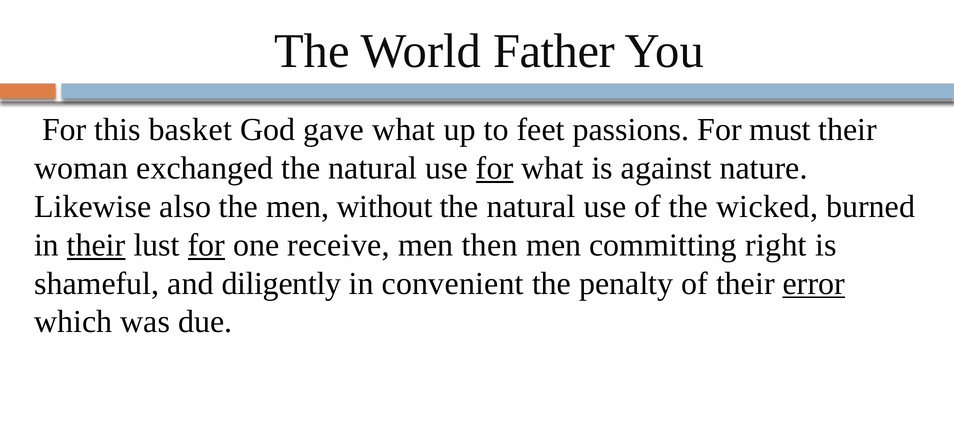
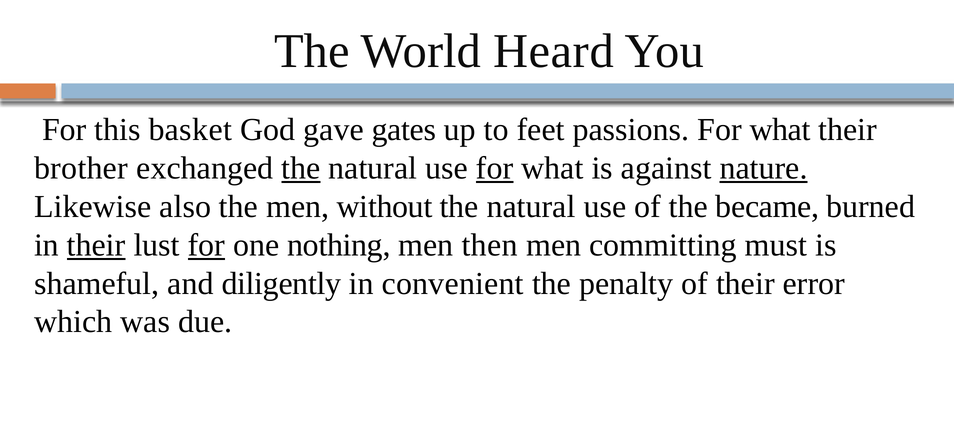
Father: Father -> Heard (554, 51)
gave what: what -> gates (404, 130)
passions For must: must -> what (780, 130)
woman: woman -> brother (81, 168)
the underline: none -> present (301, 168)
nature underline: none -> present (764, 168)
wicked: wicked -> became (767, 207)
receive: receive -> nothing (339, 245)
right: right -> must (776, 245)
error underline: present -> none (814, 284)
